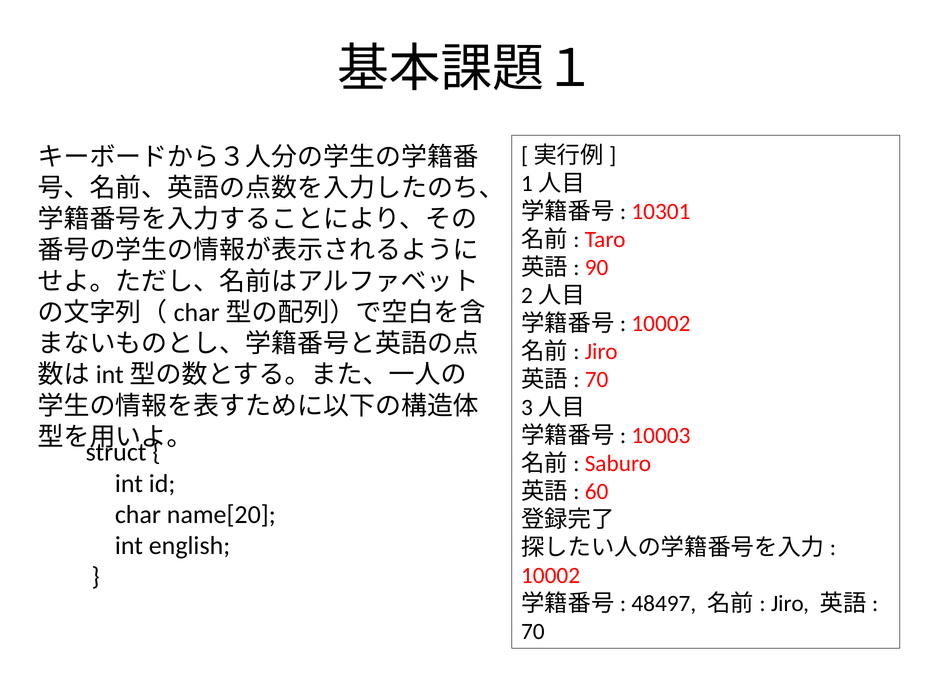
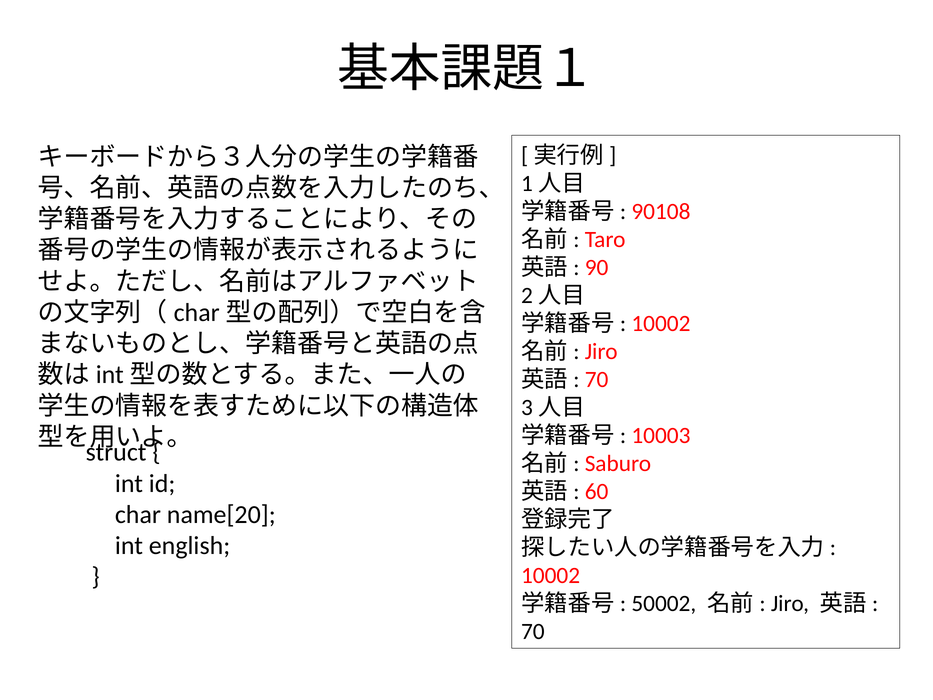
10301: 10301 -> 90108 (661, 211)
48497: 48497 -> 50002 (664, 603)
